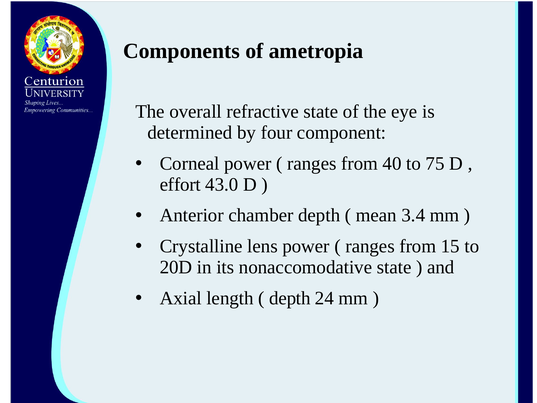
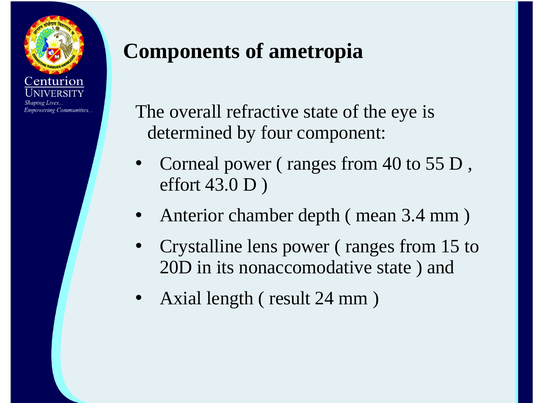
75: 75 -> 55 (435, 163)
depth: depth -> result (290, 298)
